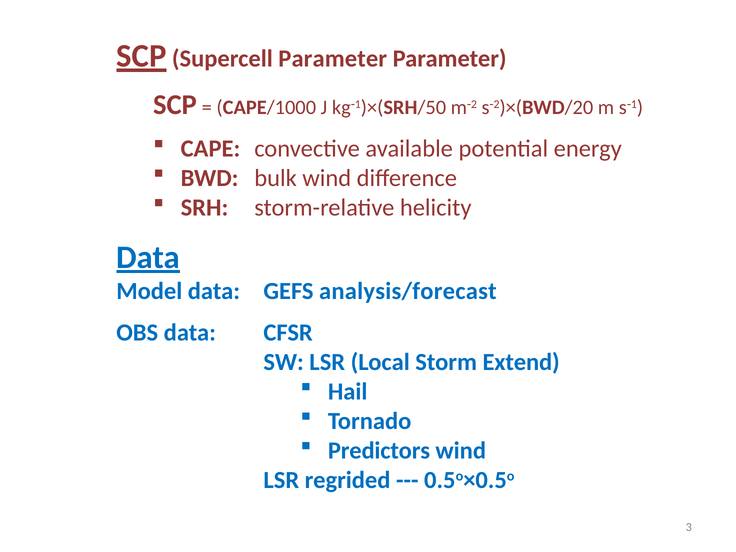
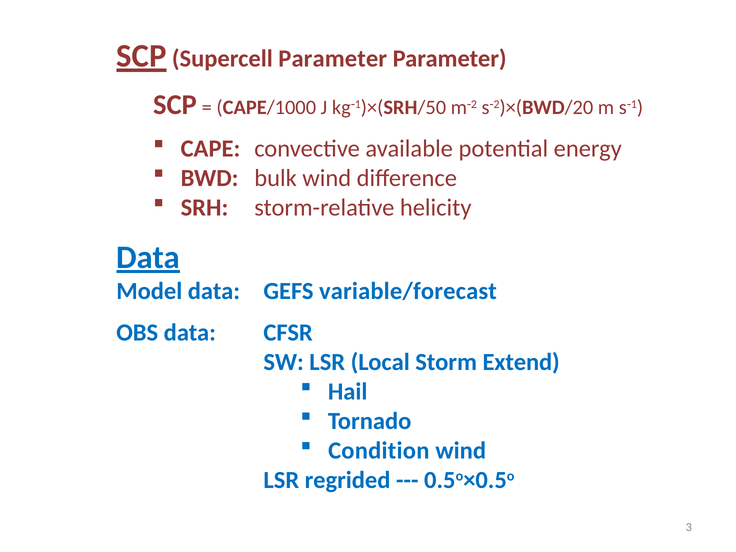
analysis/forecast: analysis/forecast -> variable/forecast (408, 291)
Predictors: Predictors -> Condition (379, 451)
